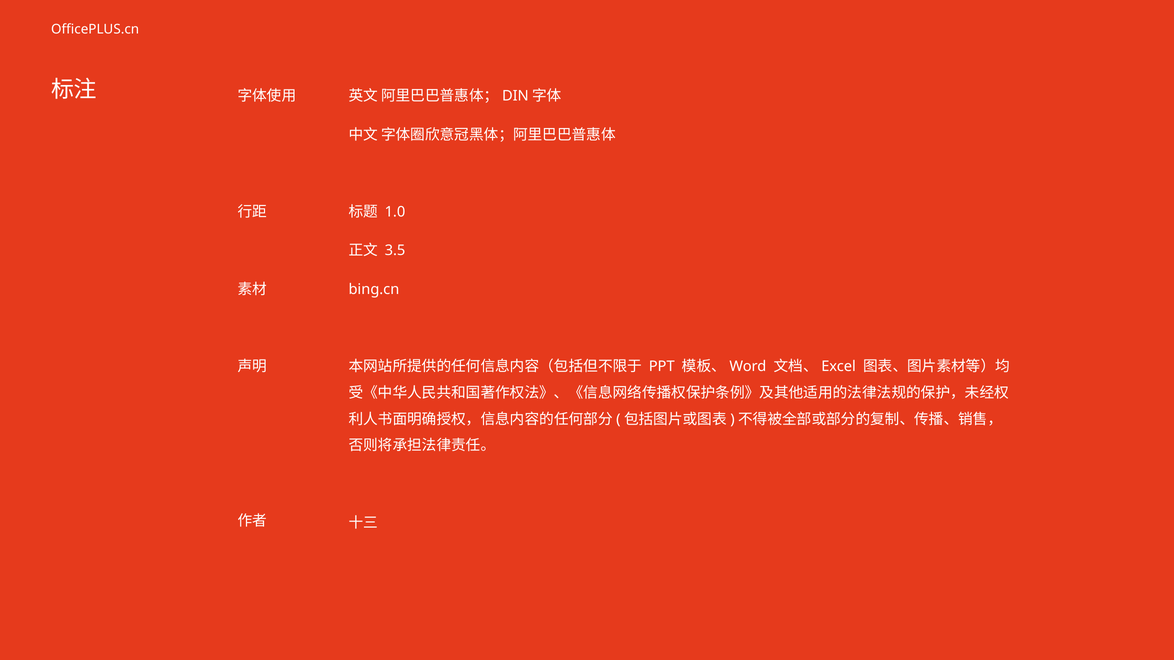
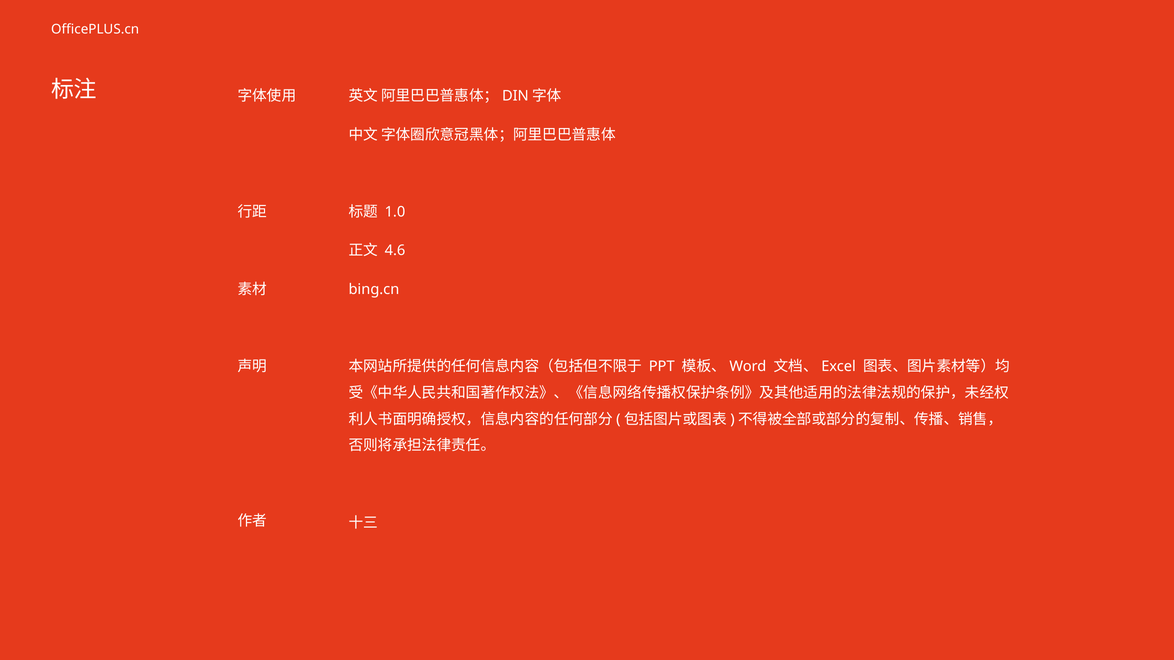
3.5: 3.5 -> 4.6 (395, 251)
